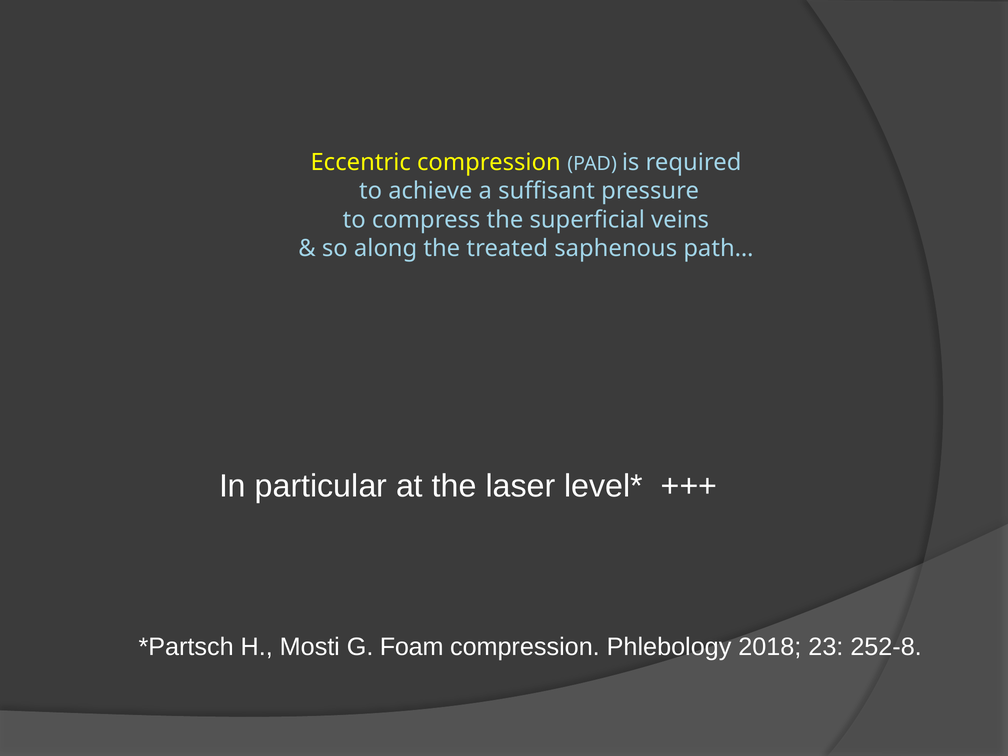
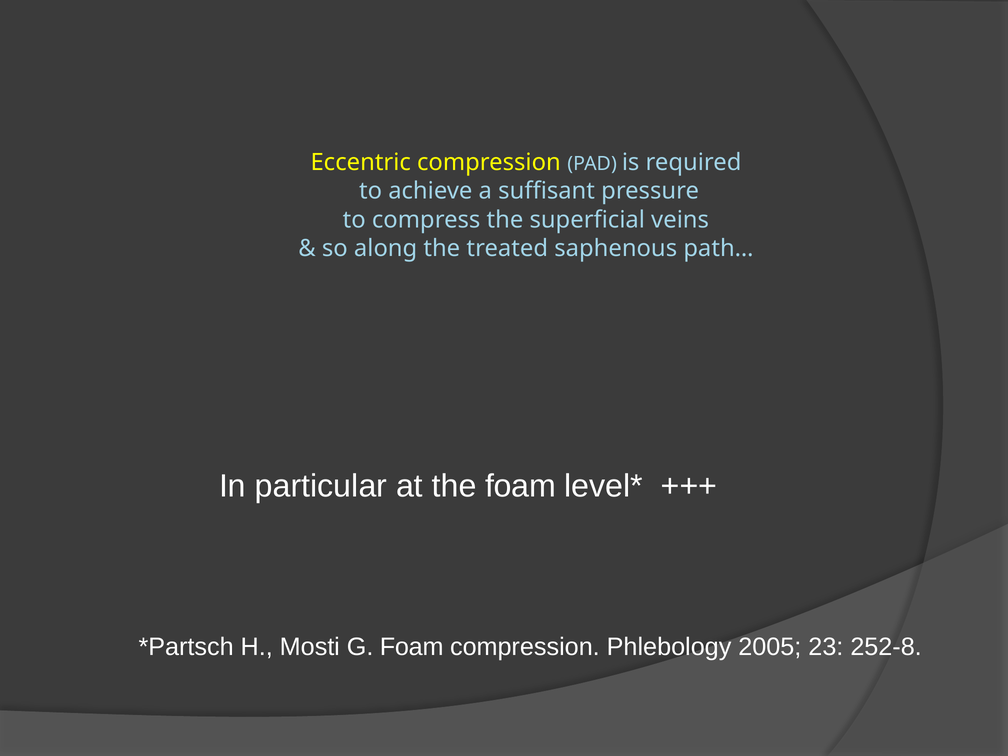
the laser: laser -> foam (521, 486)
2018: 2018 -> 2005 (770, 647)
